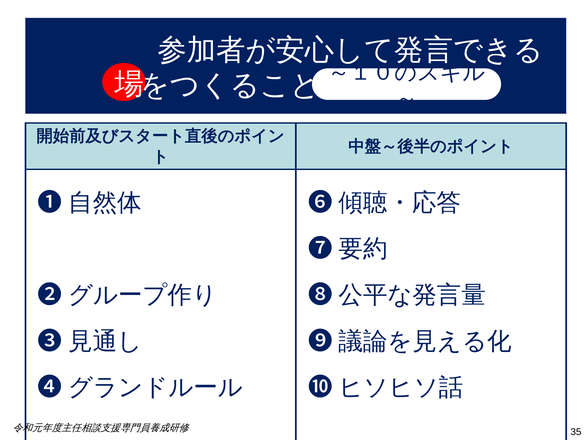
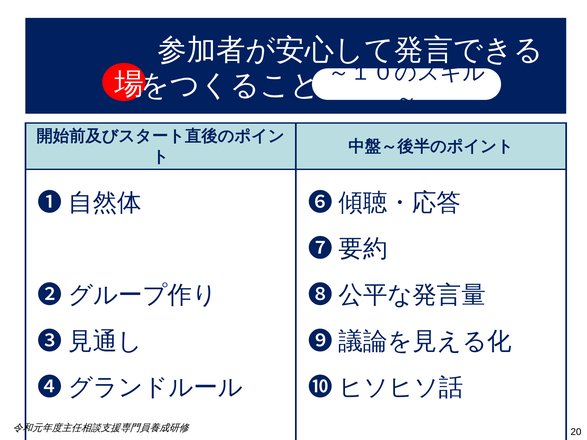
35: 35 -> 20 (576, 432)
